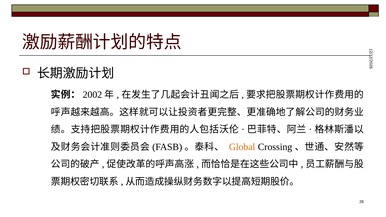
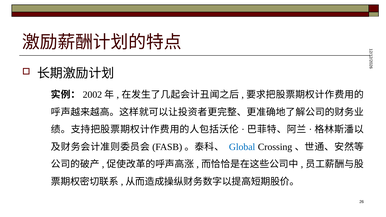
Global colour: orange -> blue (242, 147)
